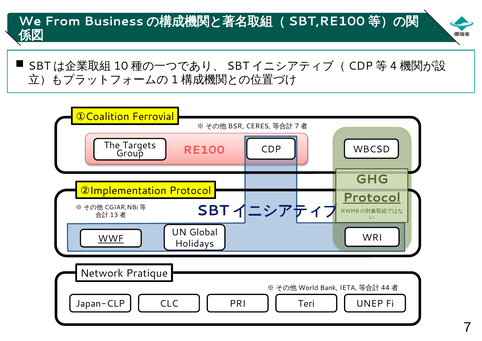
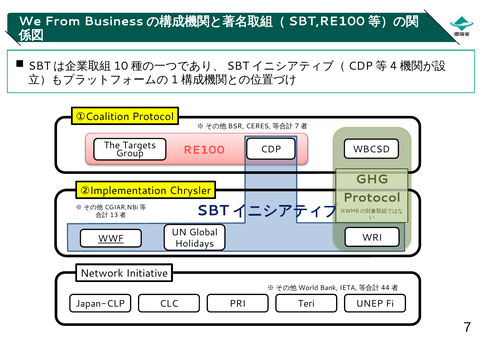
①Coalition Ferrovial: Ferrovial -> Protocol (153, 117)
②Implementation Protocol: Protocol -> Chrysler (190, 190)
Protocol underline: present -> none (372, 198)
Pratique: Pratique -> Initiative (147, 273)
